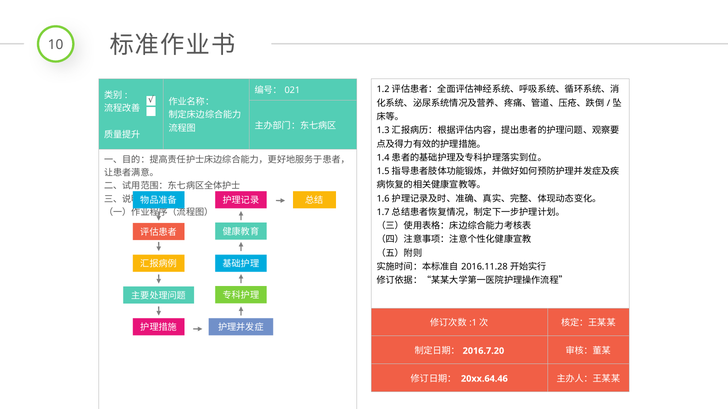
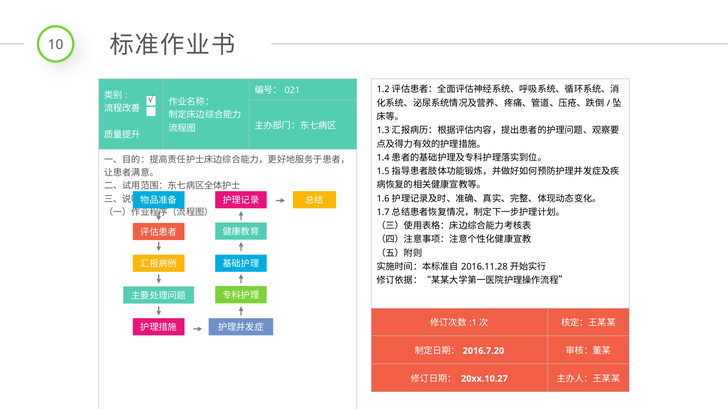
20xx.64.46: 20xx.64.46 -> 20xx.10.27 (484, 379)
